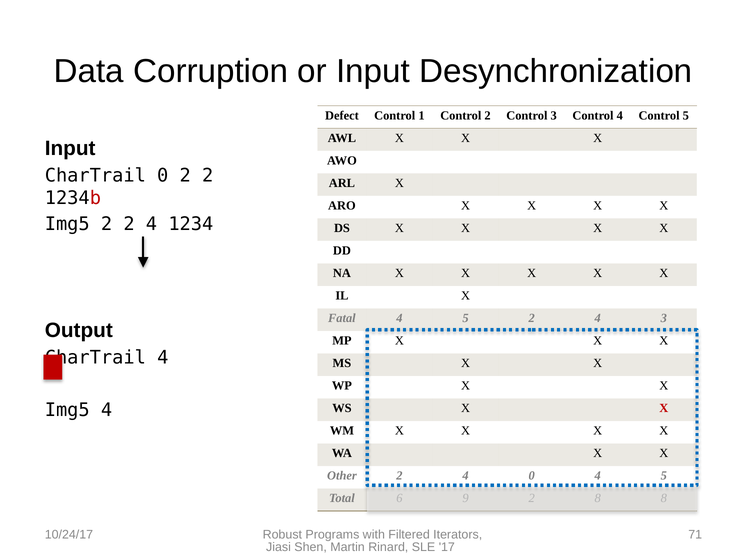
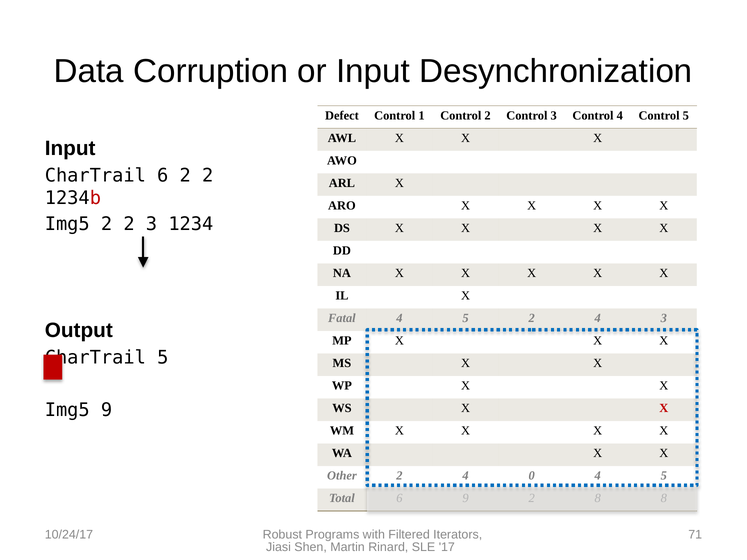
CharTrail 0: 0 -> 6 (163, 176)
2 2 4: 4 -> 3 (151, 224)
4: 4 -> 5 (163, 358)
Img5 4: 4 -> 9 (107, 410)
